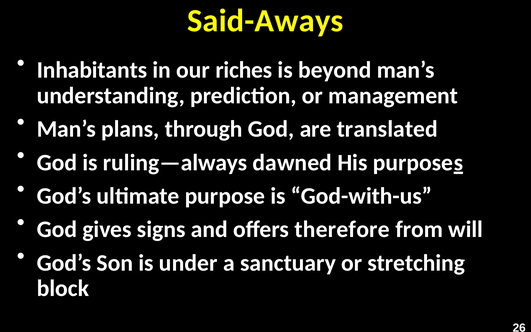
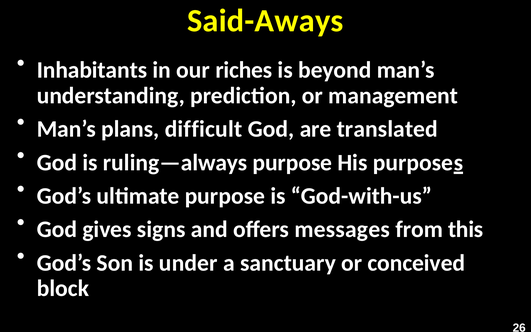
through: through -> difficult (203, 129)
ruling—always dawned: dawned -> purpose (292, 163)
therefore: therefore -> messages (342, 229)
will: will -> this (466, 229)
stretching: stretching -> conceived (416, 263)
